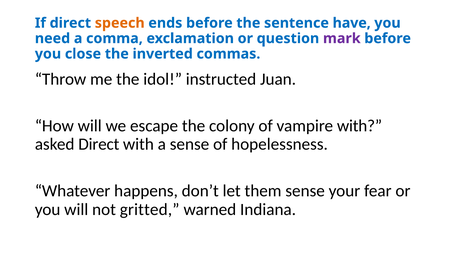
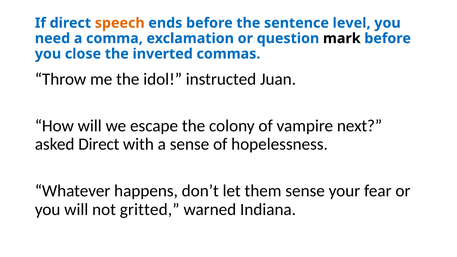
have: have -> level (352, 23)
mark colour: purple -> black (342, 38)
vampire with: with -> next (359, 126)
